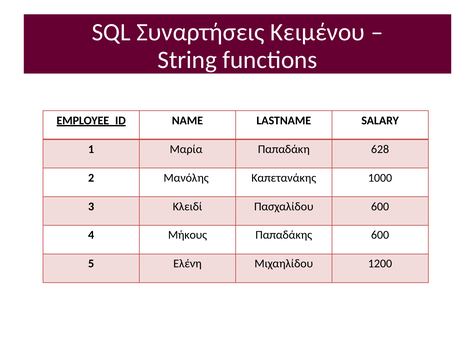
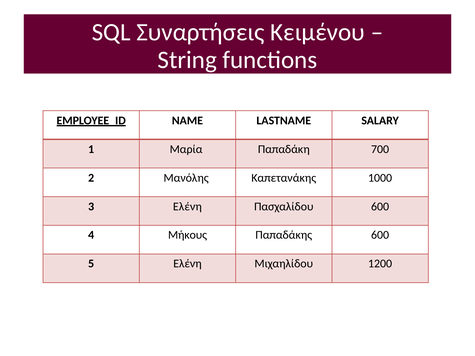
628: 628 -> 700 (380, 149)
3 Κλειδί: Κλειδί -> Ελένη (187, 207)
